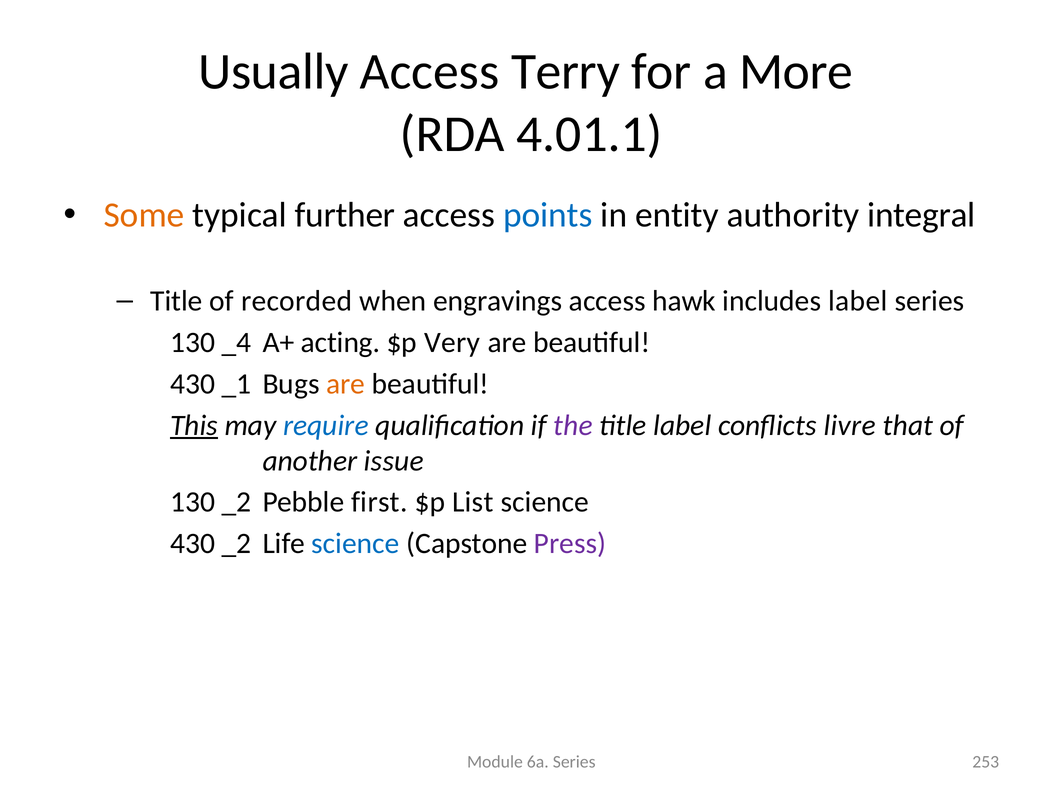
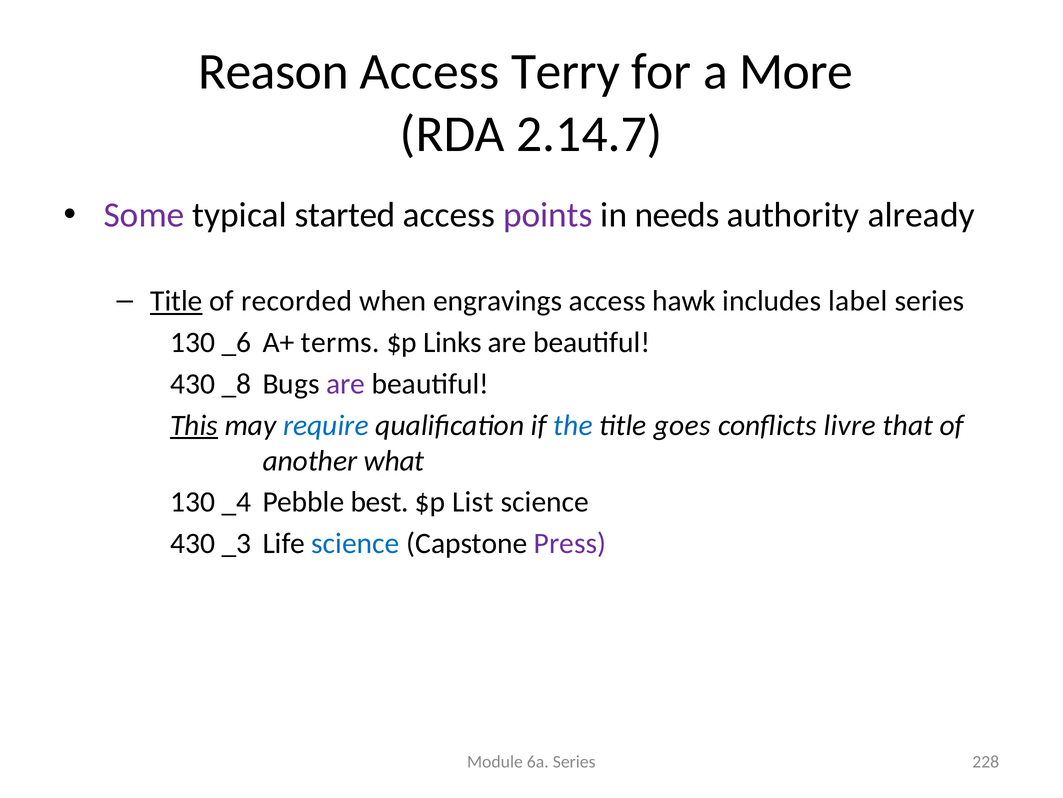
Usually: Usually -> Reason (273, 72)
4.01.1: 4.01.1 -> 2.14.7 (589, 134)
Some colour: orange -> purple (144, 215)
further: further -> started (345, 215)
points colour: blue -> purple (548, 215)
entity: entity -> needs (677, 215)
integral: integral -> already (921, 215)
Title underline: none -> present (176, 301)
_4: _4 -> _6 (236, 342)
acting: acting -> terms (340, 342)
Very: Very -> Links (452, 342)
_1: _1 -> _8 (236, 384)
are colour: orange -> purple (346, 384)
the colour: purple -> blue (573, 425)
title label: label -> goes (682, 425)
issue: issue -> what (394, 460)
130 _2: _2 -> _4 (236, 502)
first: first -> best (380, 502)
430 _2: _2 -> _3 (236, 543)
253: 253 -> 228 (986, 761)
